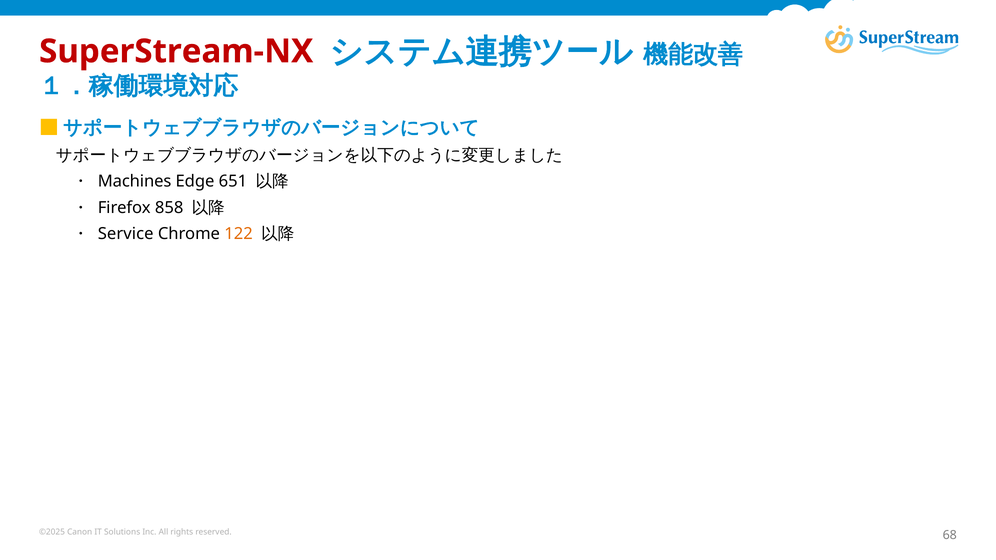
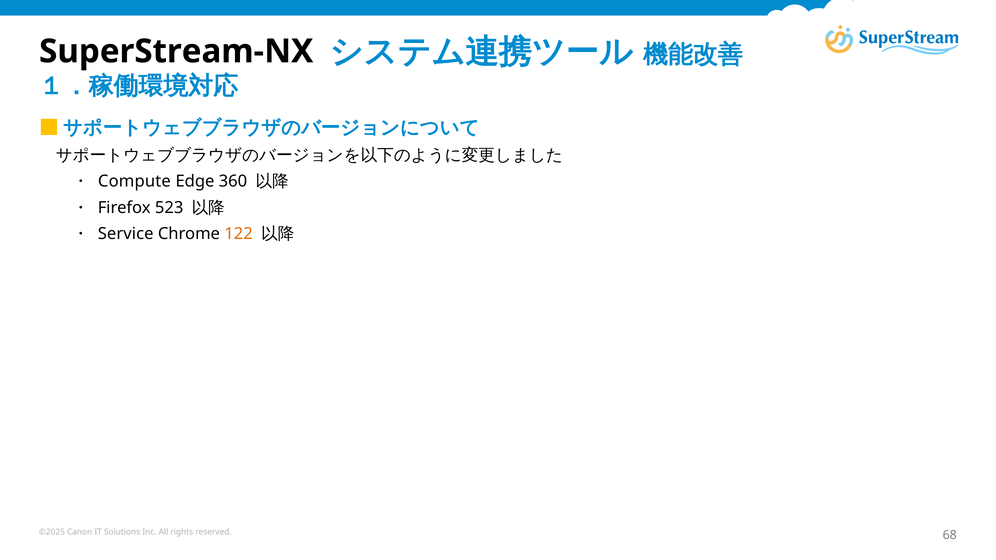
SuperStream-NX colour: red -> black (176, 51)
Machines: Machines -> Compute (134, 181)
651: 651 -> 360 (233, 181)
858: 858 -> 523 (169, 208)
